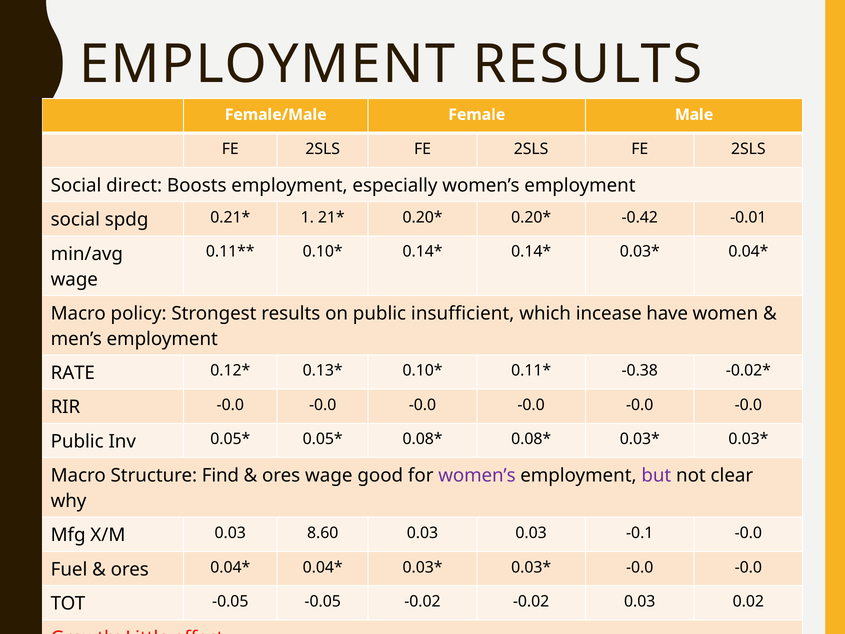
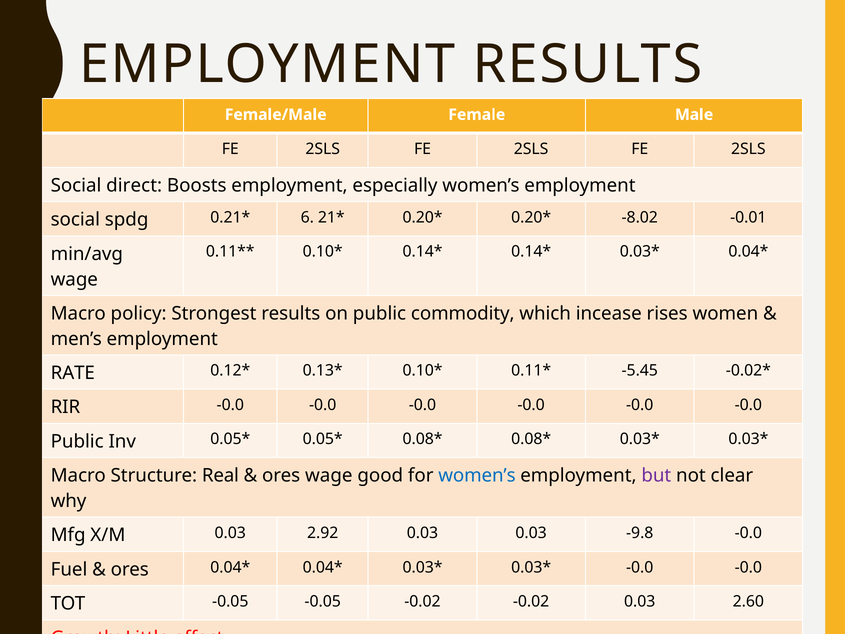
1: 1 -> 6 (307, 217)
-0.42: -0.42 -> -8.02 (640, 217)
insufficient: insufficient -> commodity (463, 313)
have: have -> rises (667, 313)
-0.38: -0.38 -> -5.45 (640, 371)
Find: Find -> Real (220, 475)
women’s colour: purple -> blue (477, 475)
8.60: 8.60 -> 2.92 (323, 533)
-0.1: -0.1 -> -9.8 (640, 533)
0.02: 0.02 -> 2.60 (748, 601)
